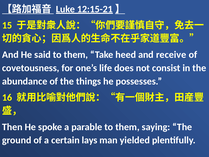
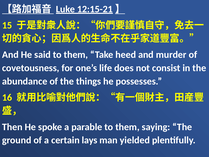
receive: receive -> murder (171, 55)
